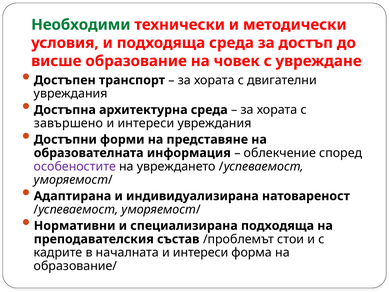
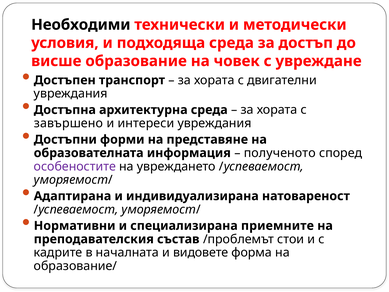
Необходими colour: green -> black (81, 25)
облекчение: облекчение -> полученото (280, 153)
специализирана подходяща: подходяща -> приемните (277, 226)
началната и интереси: интереси -> видовете (201, 252)
